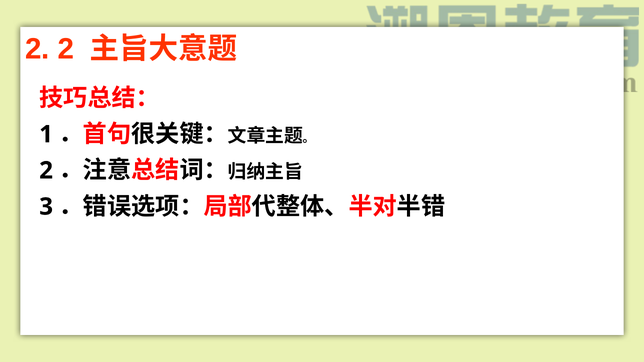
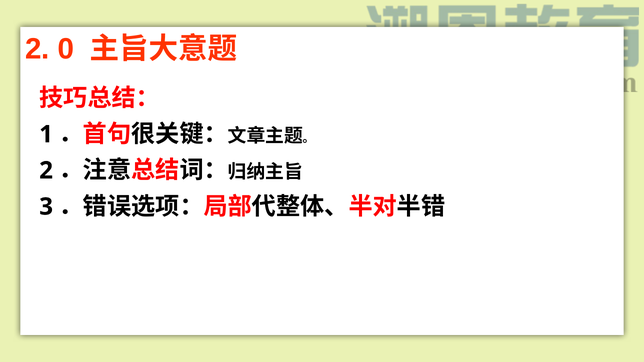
2 2: 2 -> 0 (66, 49)
